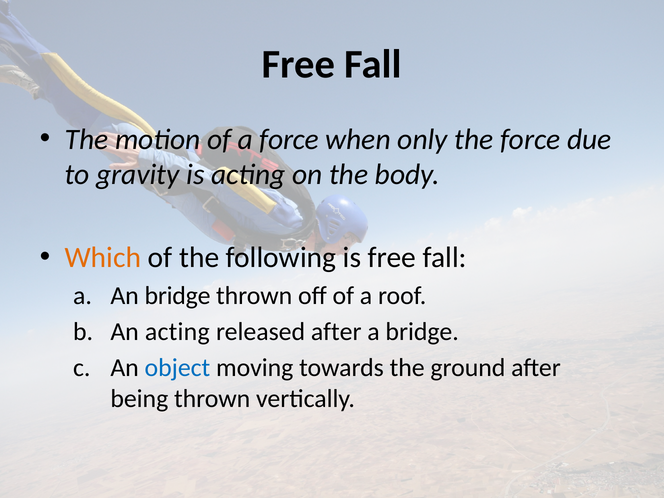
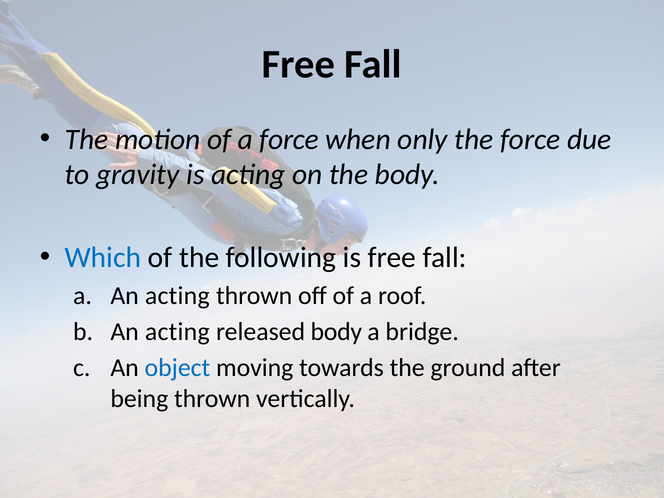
Which colour: orange -> blue (103, 257)
a An bridge: bridge -> acting (177, 296)
released after: after -> body (336, 332)
